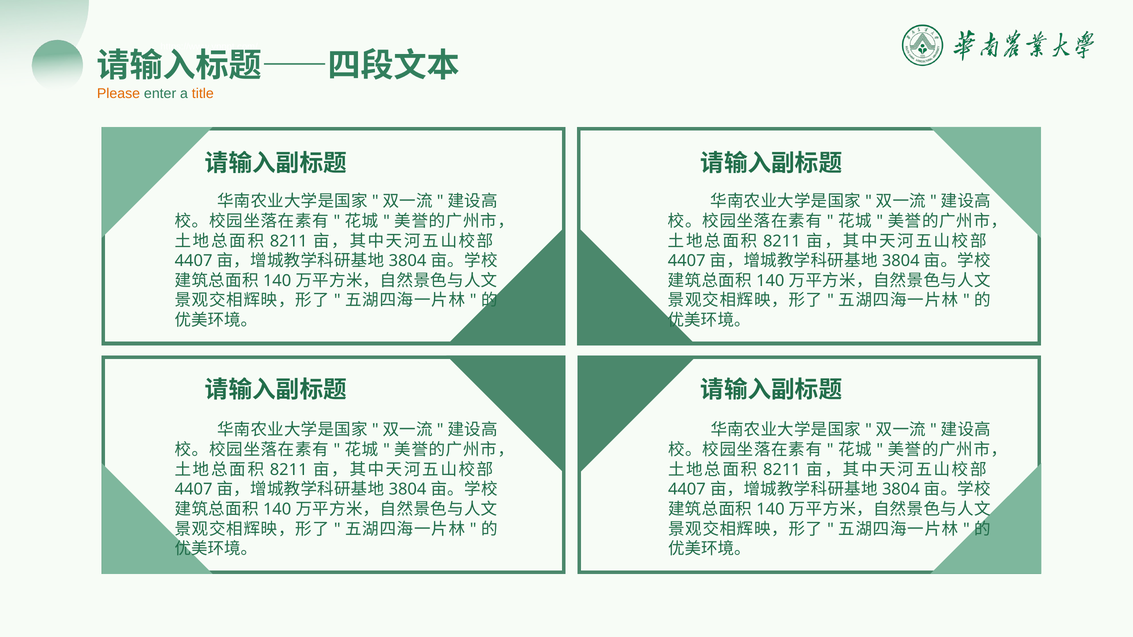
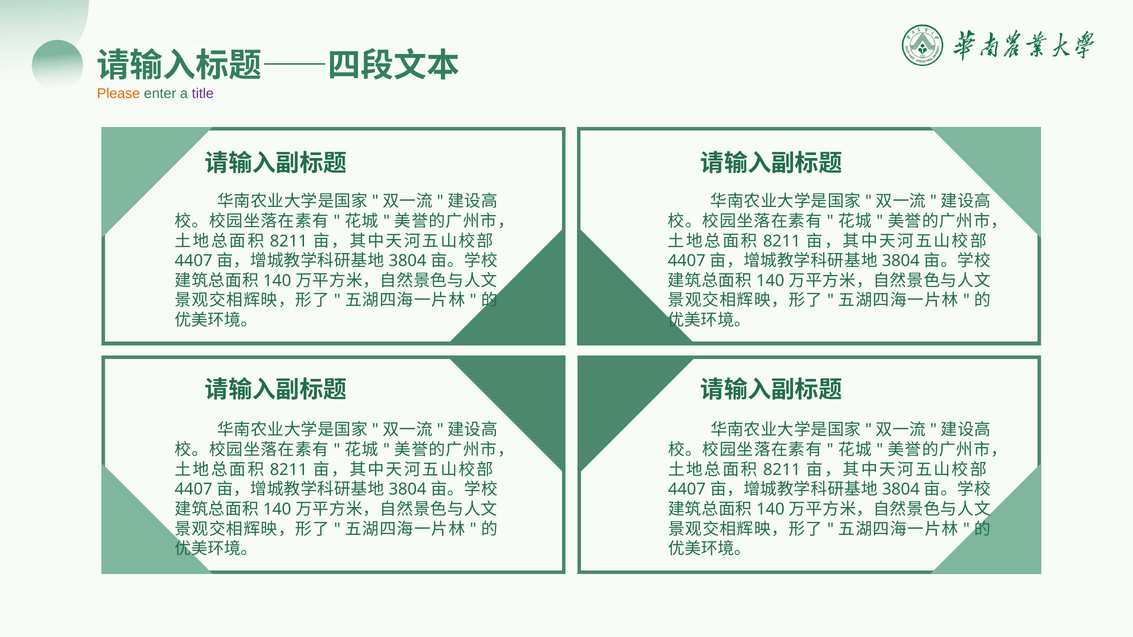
title colour: orange -> purple (203, 94)
